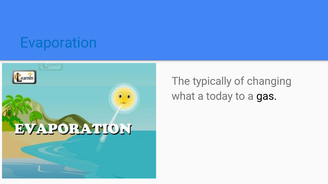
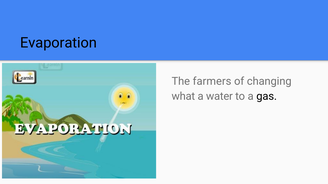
Evaporation colour: blue -> black (59, 43)
typically: typically -> farmers (212, 81)
today: today -> water (219, 96)
